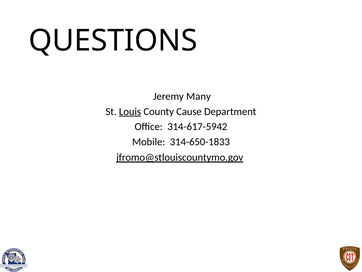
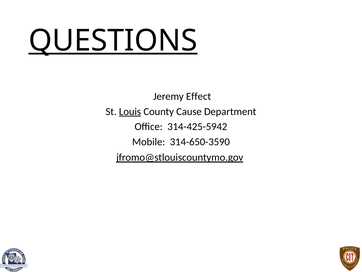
QUESTIONS underline: none -> present (113, 40)
Many: Many -> Effect (199, 96)
314-617-5942: 314-617-5942 -> 314-425-5942 (197, 127)
314-650-1833: 314-650-1833 -> 314-650-3590 (200, 142)
